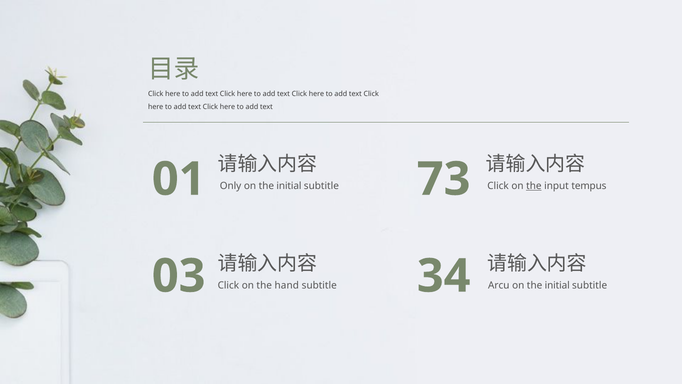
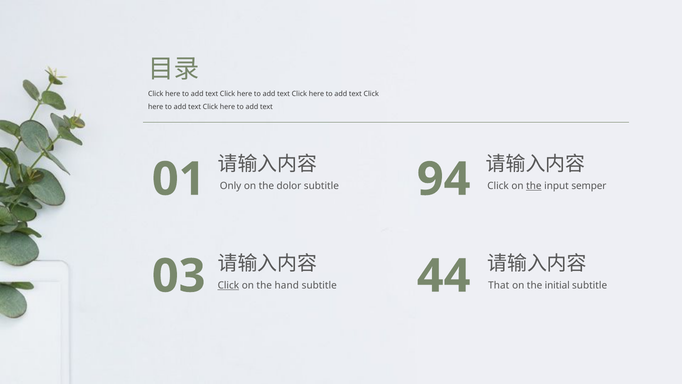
initial: initial -> dolor (289, 186)
73: 73 -> 94 (444, 179)
tempus: tempus -> semper (589, 186)
Click underline: none -> present (228, 285)
34: 34 -> 44 (444, 276)
Arcu: Arcu -> That (499, 285)
